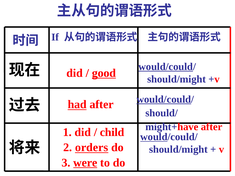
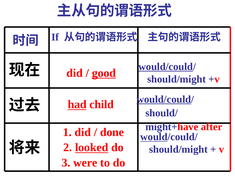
had after: after -> child (102, 105)
child: child -> done (112, 132)
orders: orders -> looked (92, 148)
were underline: present -> none (85, 163)
